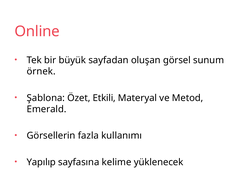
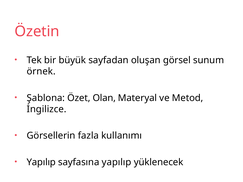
Online: Online -> Özetin (37, 31)
Etkili: Etkili -> Olan (104, 98)
Emerald: Emerald -> İngilizce (47, 109)
sayfasına kelime: kelime -> yapılıp (117, 162)
